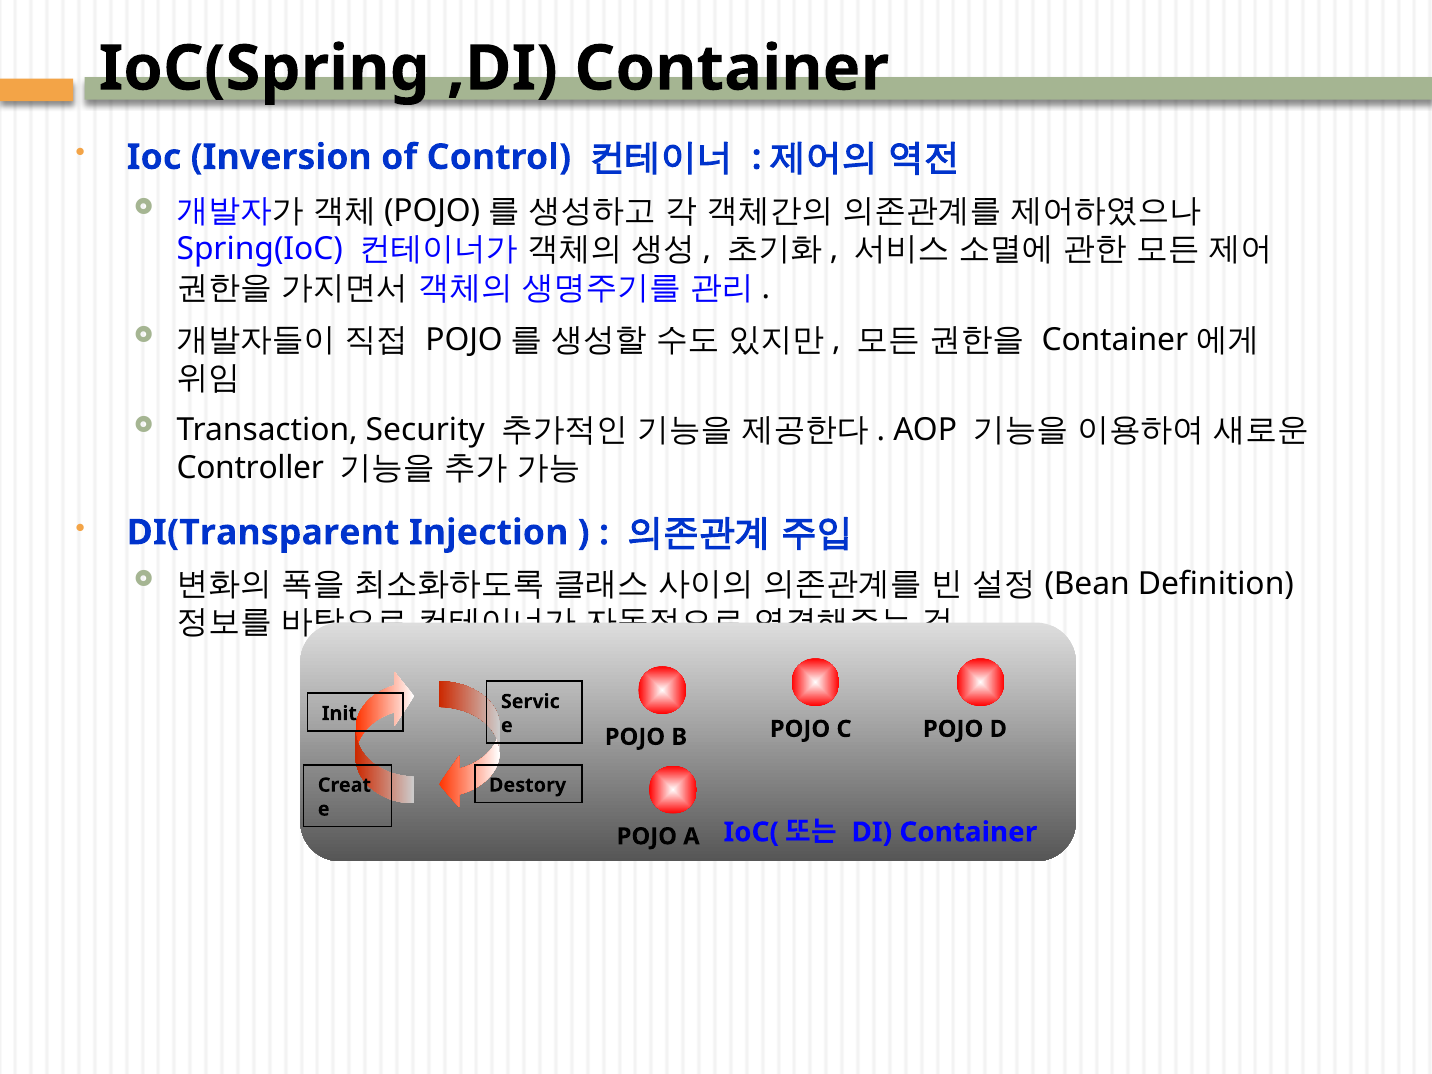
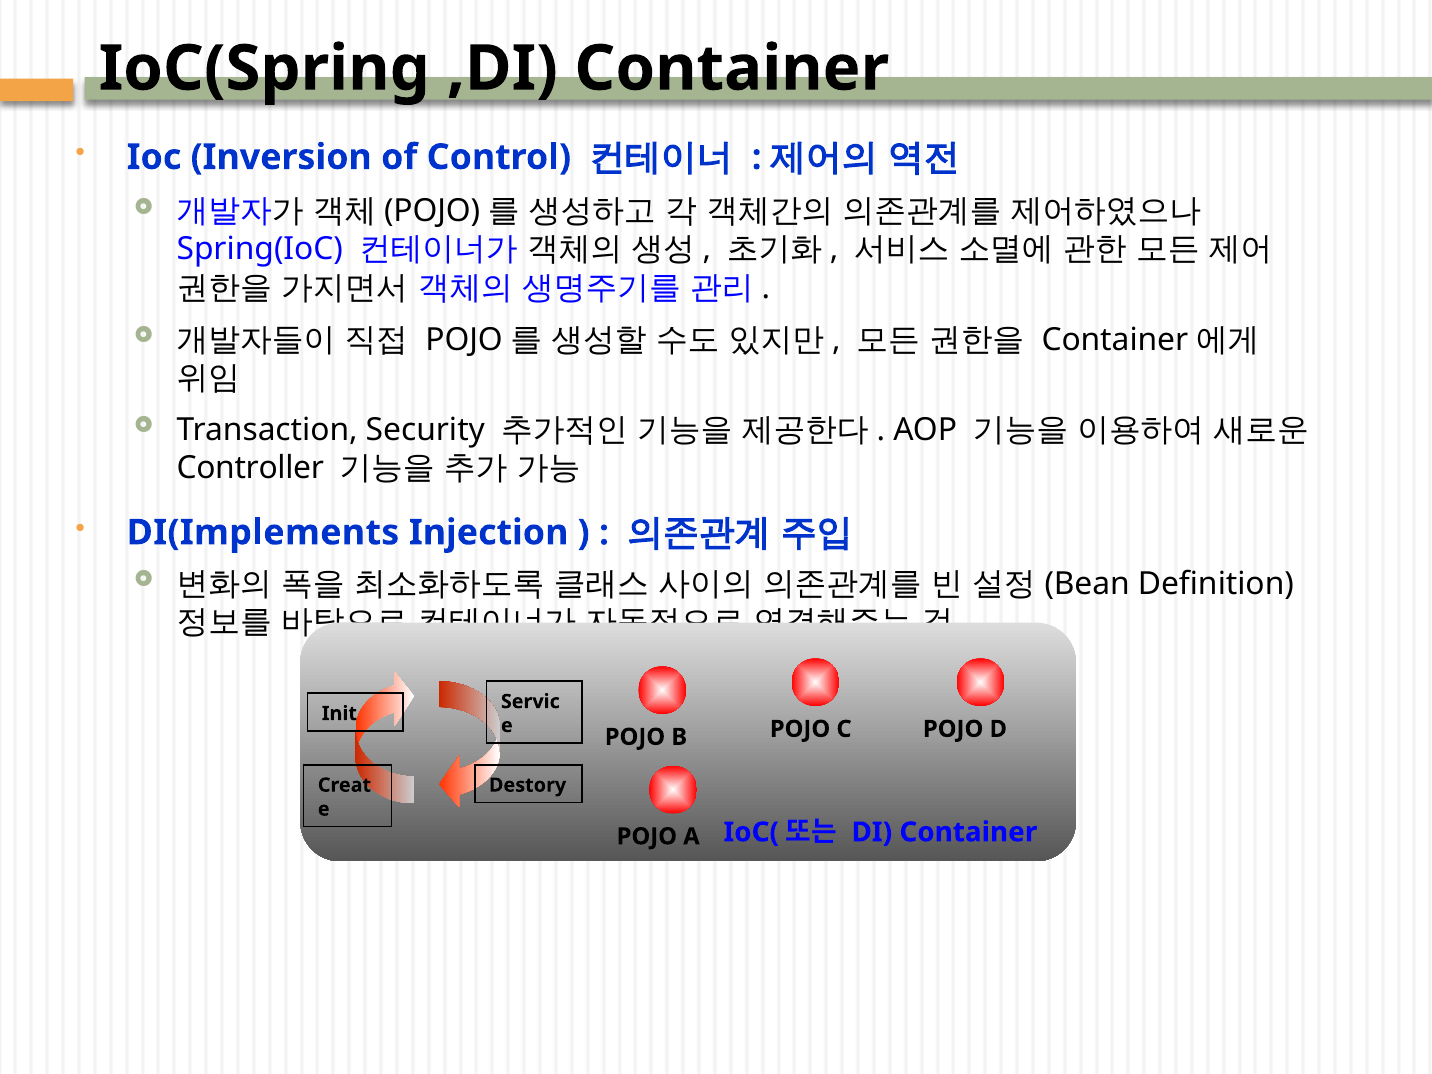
DI(Transparent: DI(Transparent -> DI(Implements (263, 533)
